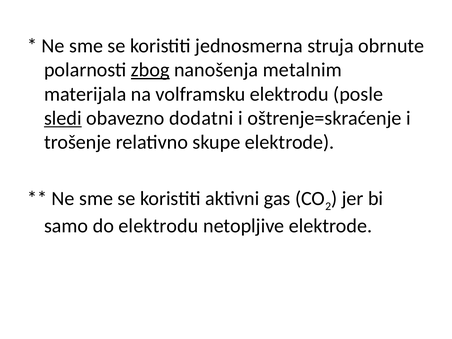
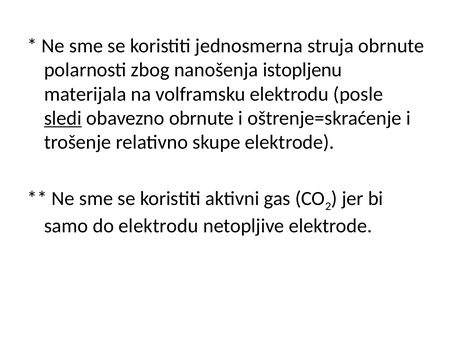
zbog underline: present -> none (150, 70)
metalnim: metalnim -> istopljenu (302, 70)
obavezno dodatni: dodatni -> obrnute (201, 118)
